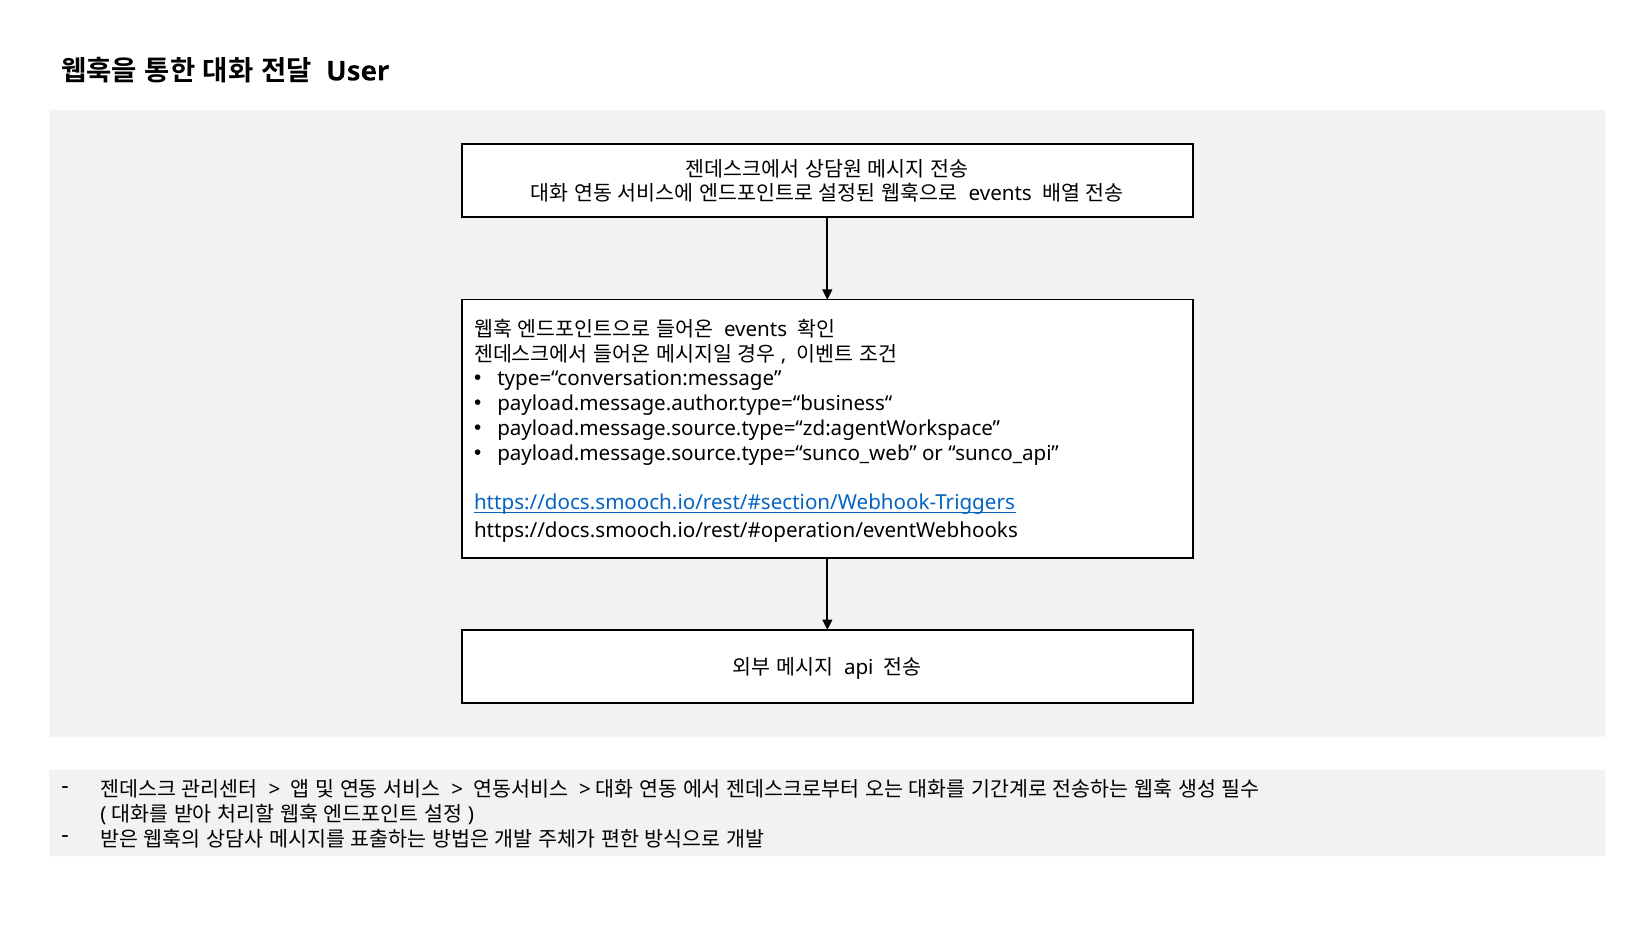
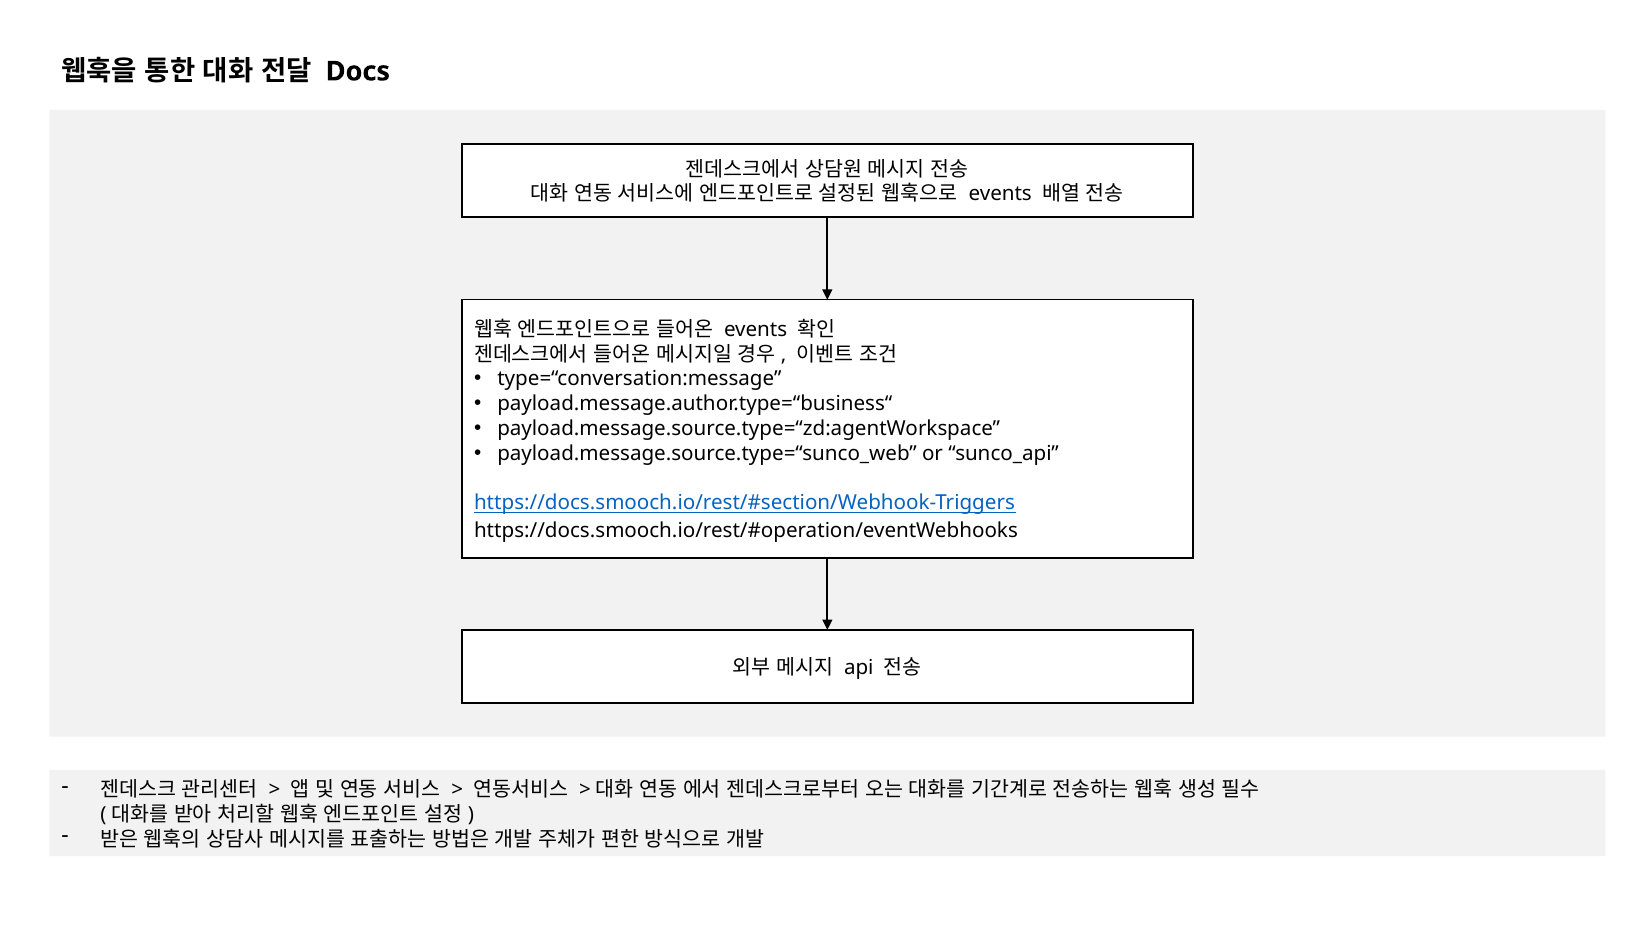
User: User -> Docs (358, 71)
